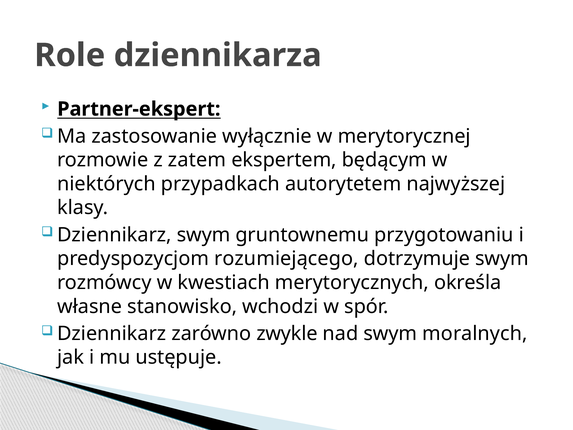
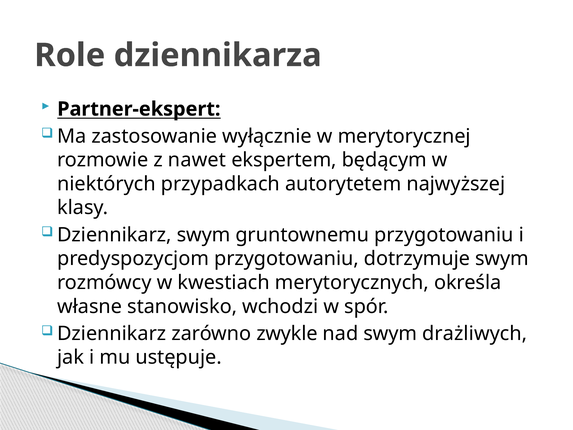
zatem: zatem -> nawet (197, 160)
predyspozycjom rozumiejącego: rozumiejącego -> przygotowaniu (286, 259)
moralnych: moralnych -> drażliwych (475, 333)
